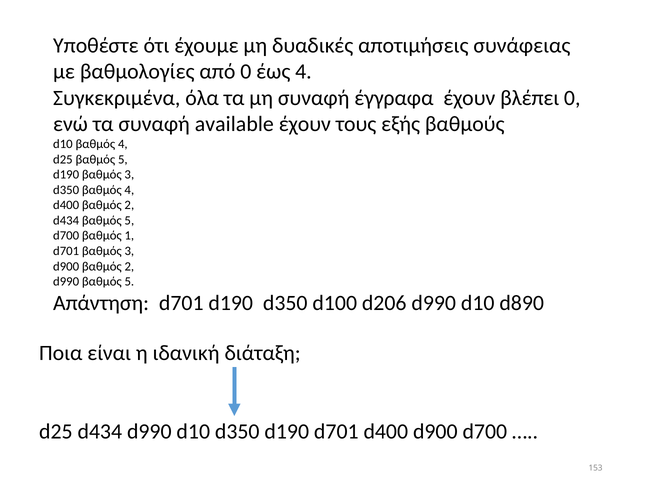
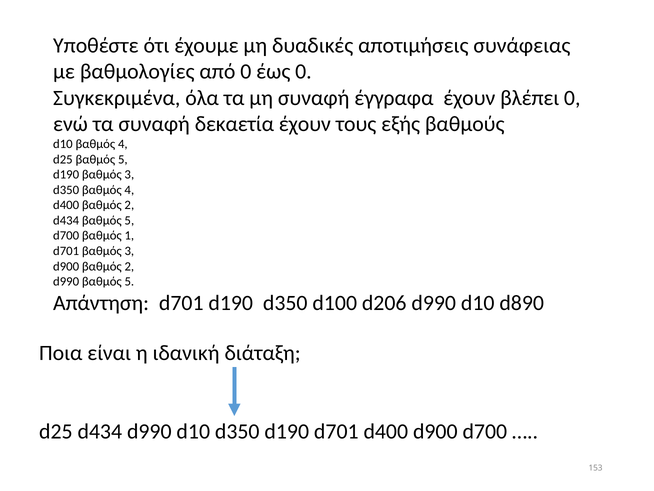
έως 4: 4 -> 0 (303, 72)
available: available -> δεκαετία (234, 124)
